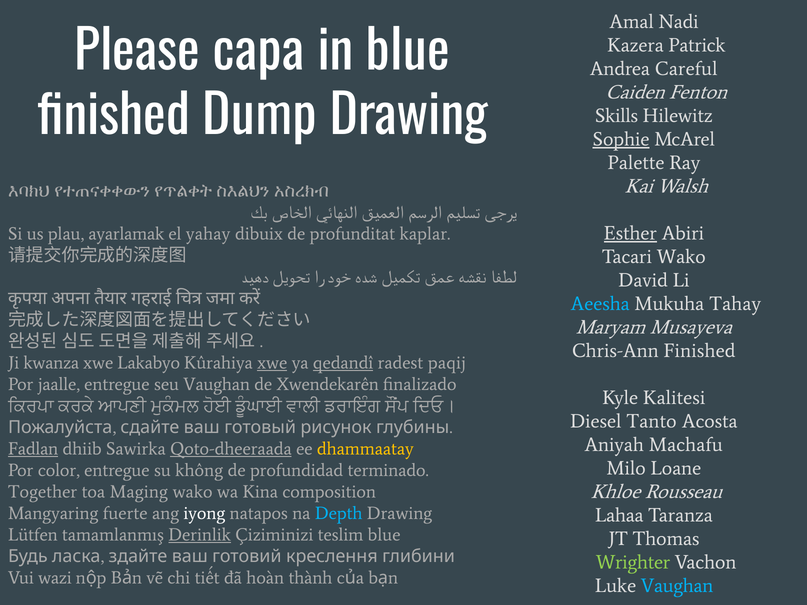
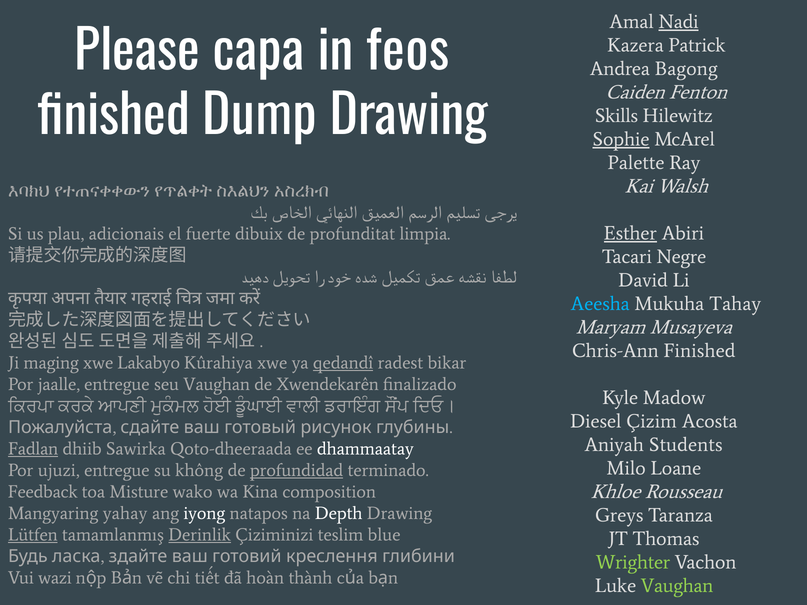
Nadi underline: none -> present (679, 22)
in blue: blue -> feos (408, 52)
Careful: Careful -> Bagong (686, 69)
ayarlamak: ayarlamak -> adicionais (126, 234)
yahay: yahay -> fuerte (208, 234)
kaplar: kaplar -> limpia (425, 234)
Tacari Wako: Wako -> Negre (681, 257)
kwanza: kwanza -> maging (51, 363)
xwe underline: present -> none (272, 363)
paqij: paqij -> bikar (447, 363)
Kalitesi: Kalitesi -> Madow (674, 398)
Tanto: Tanto -> Çizim (652, 422)
Machafu: Machafu -> Students (686, 445)
Qoto-dheeraada underline: present -> none (231, 449)
dhammaatay colour: yellow -> white (365, 449)
color: color -> ujuzi (59, 471)
profundidad underline: none -> present (297, 471)
Together: Together -> Feedback (43, 492)
Maging: Maging -> Misture (139, 492)
fuerte: fuerte -> yahay (125, 514)
Depth colour: light blue -> white (339, 514)
Lahaa: Lahaa -> Greys (619, 516)
Lütfen underline: none -> present (33, 535)
Vaughan colour: light blue -> light green (677, 586)
